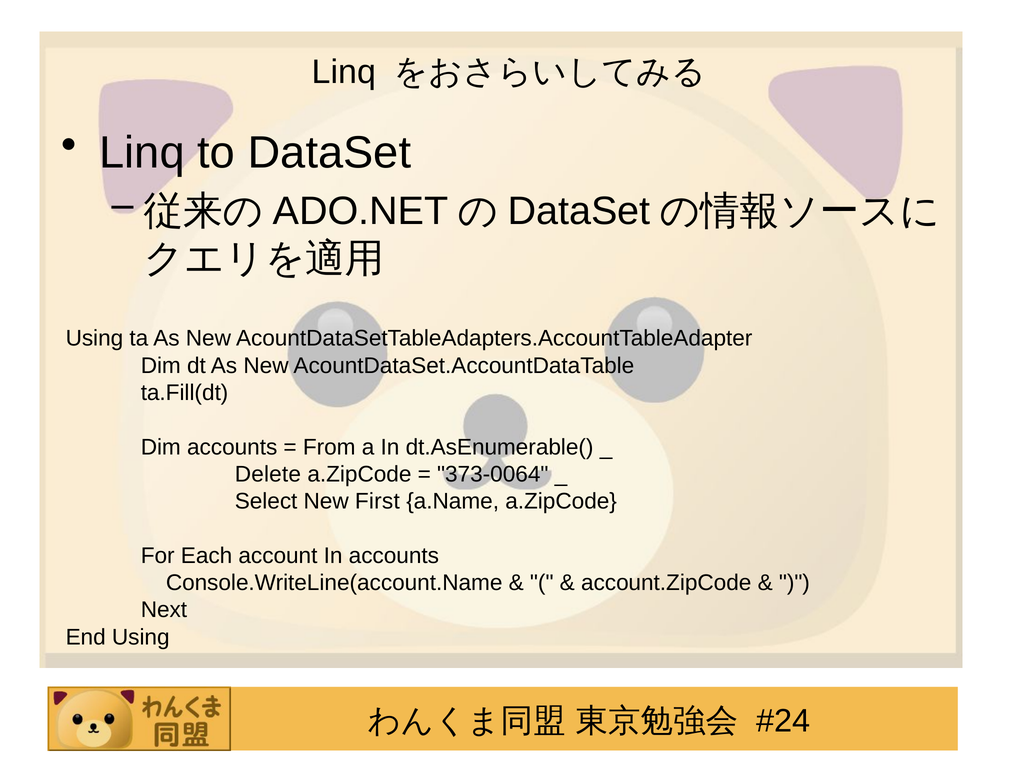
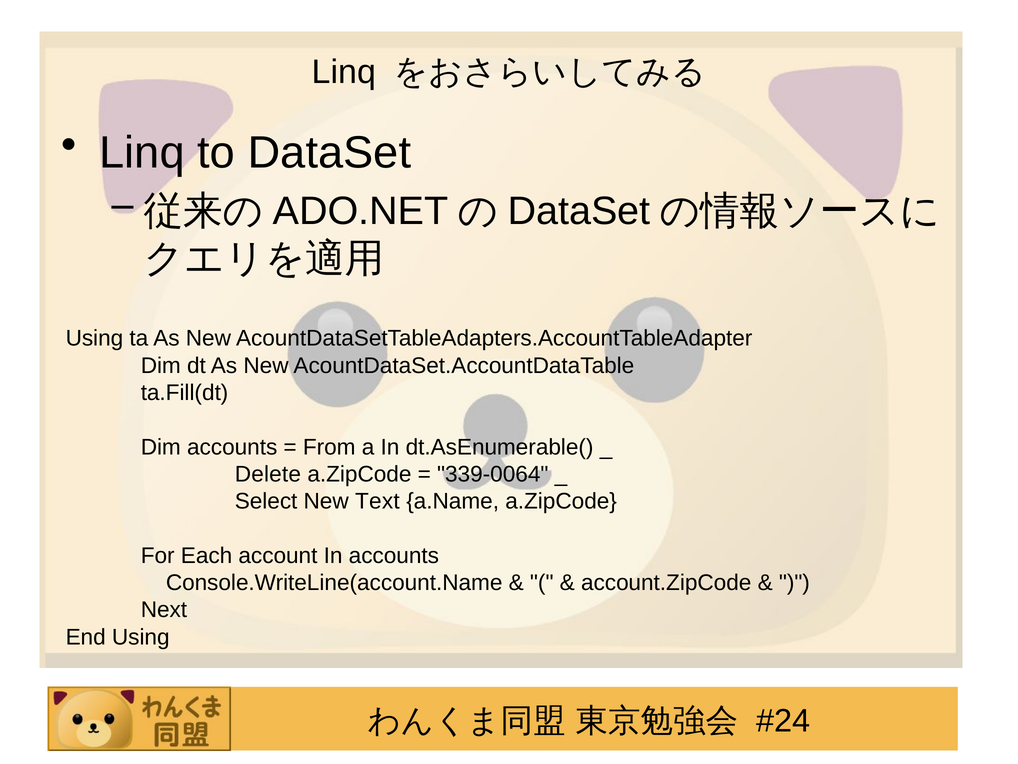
373-0064: 373-0064 -> 339-0064 (493, 474)
First: First -> Text (377, 501)
